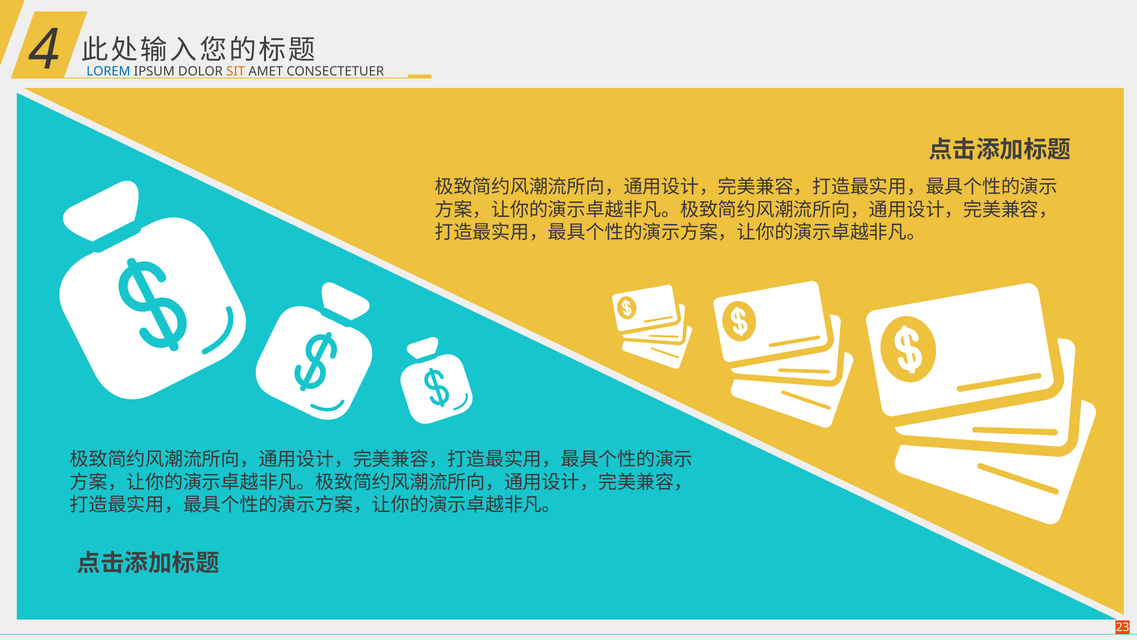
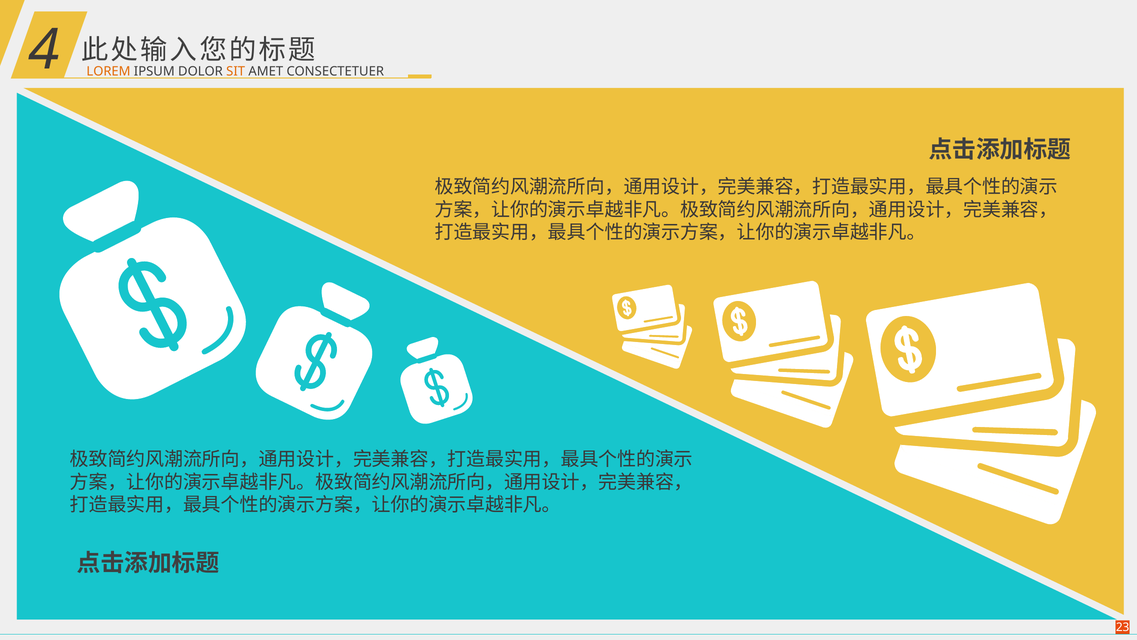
LOREM colour: blue -> orange (108, 71)
